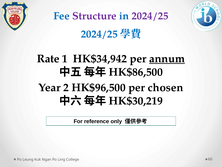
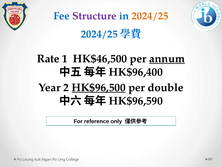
2024/25 colour: purple -> orange (150, 16)
HK$34,942: HK$34,942 -> HK$46,500 (100, 58)
HK$86,500: HK$86,500 -> HK$96,400 (136, 72)
HK$96,500 underline: none -> present (99, 87)
chosen: chosen -> double (166, 87)
HK$30,219: HK$30,219 -> HK$96,590 (136, 101)
